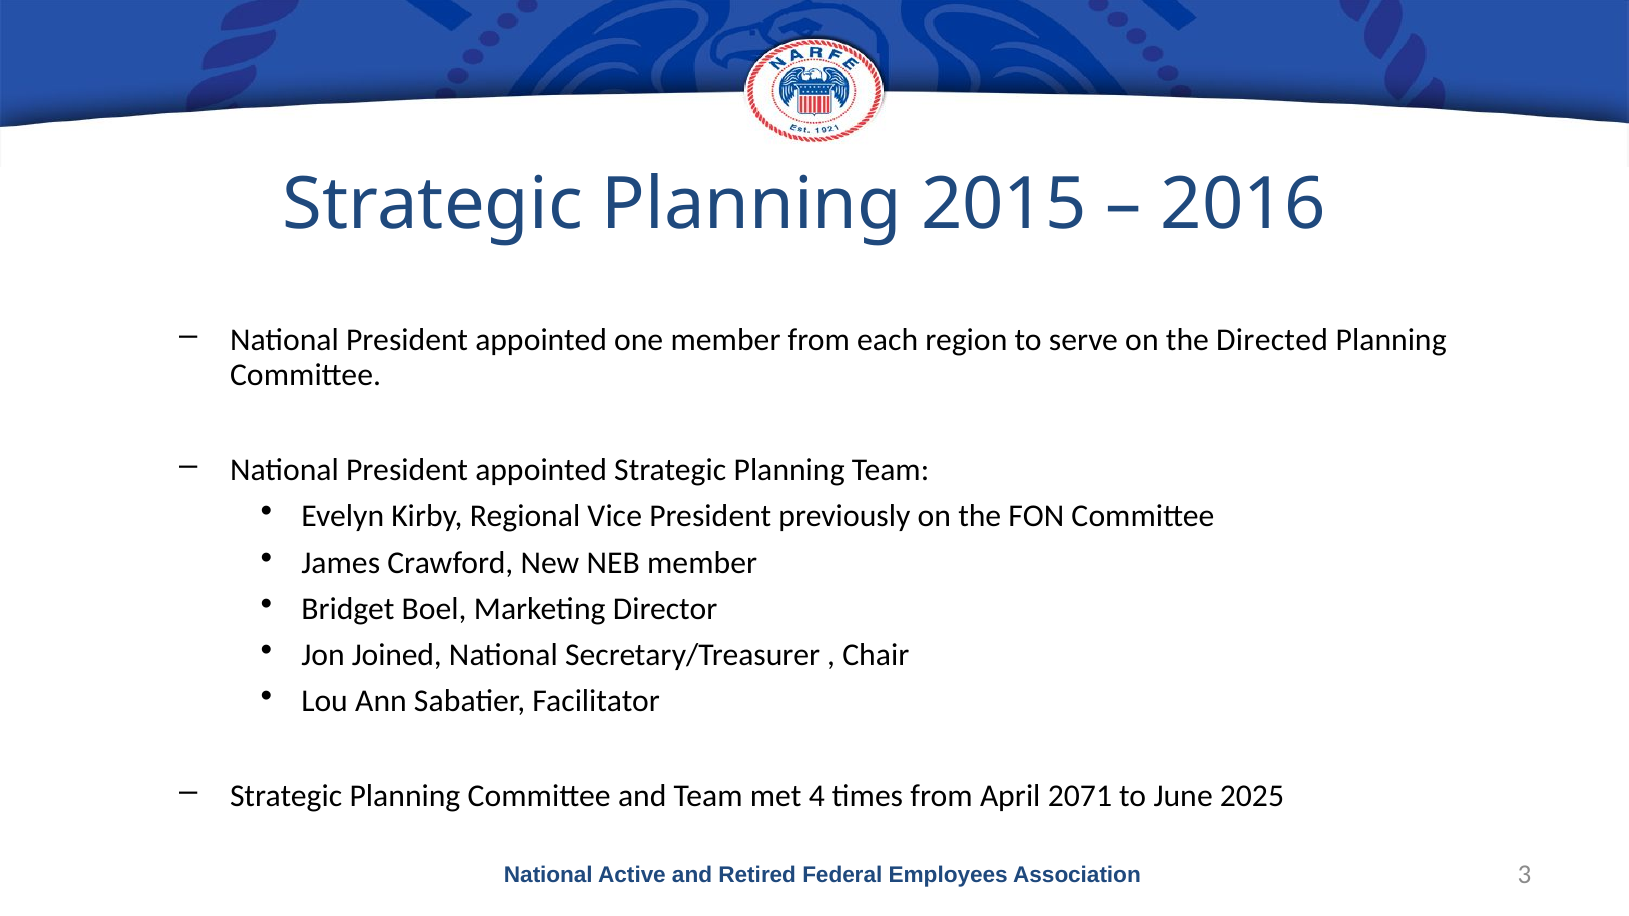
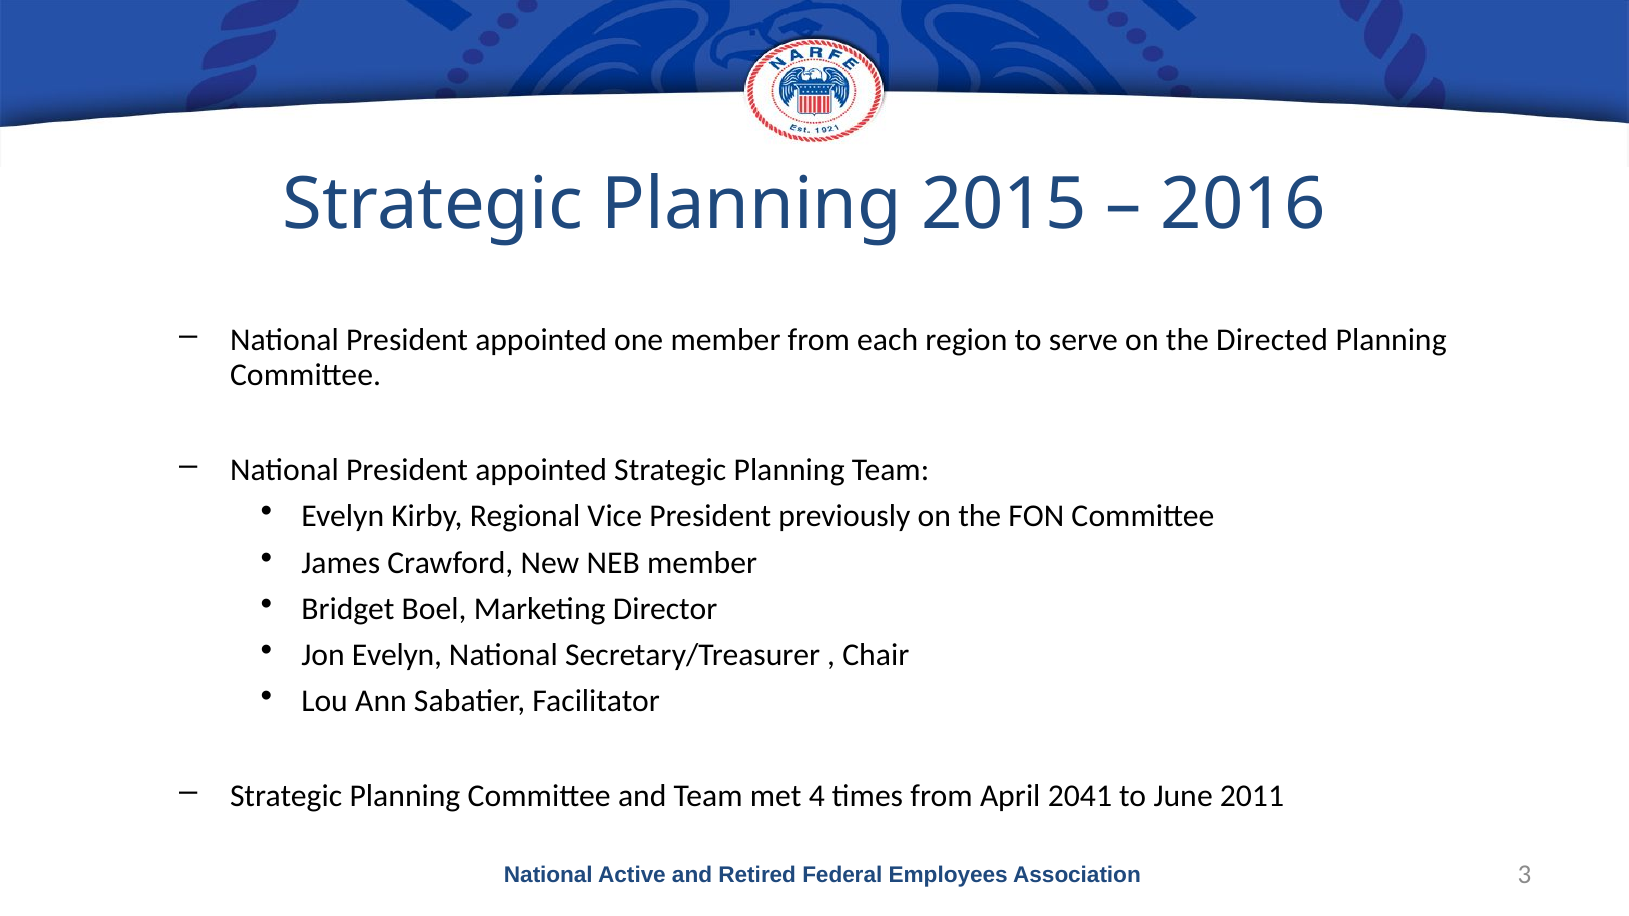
Jon Joined: Joined -> Evelyn (397, 655)
2071: 2071 -> 2041 (1080, 797)
2025: 2025 -> 2011 (1252, 797)
